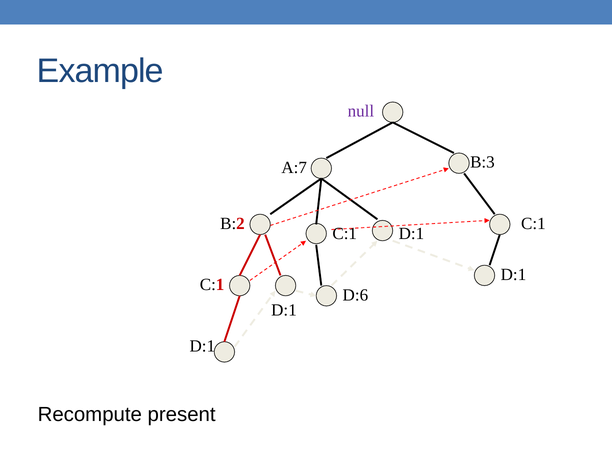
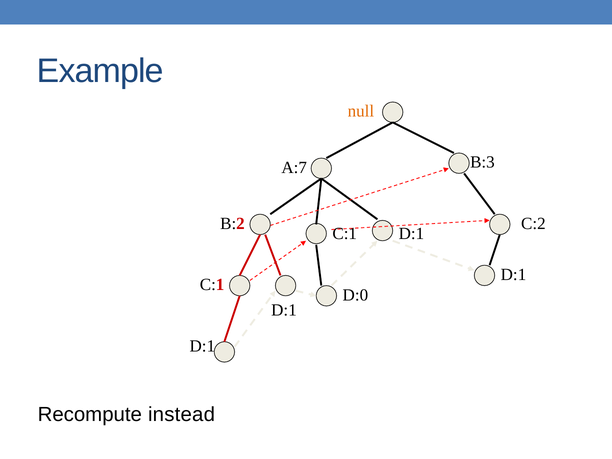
null colour: purple -> orange (361, 111)
C:1: C:1 -> C:2 (533, 224)
D:6: D:6 -> D:0 (355, 295)
present: present -> instead (182, 414)
